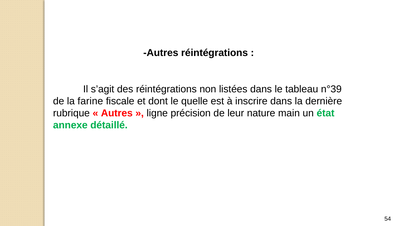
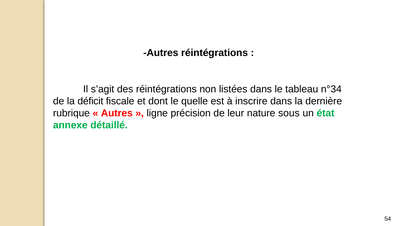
n°39: n°39 -> n°34 (331, 89)
farine: farine -> déficit (90, 101)
main: main -> sous (289, 113)
